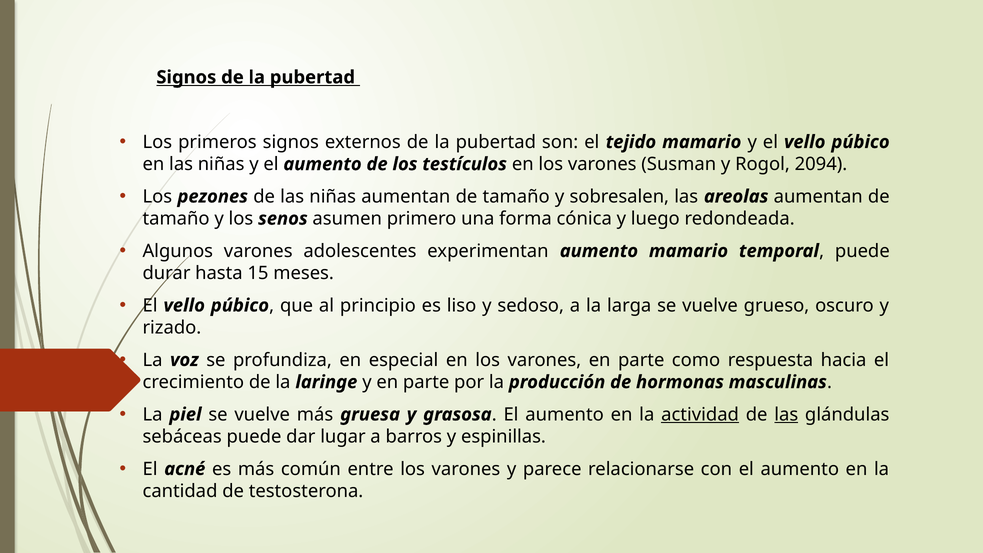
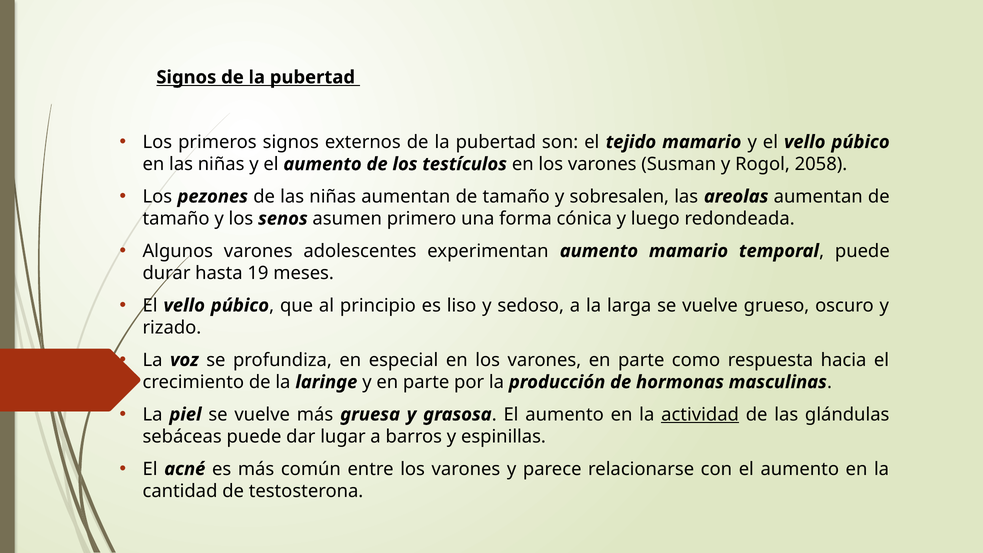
2094: 2094 -> 2058 (821, 164)
15: 15 -> 19 (258, 273)
las underline: present -> none (786, 414)
